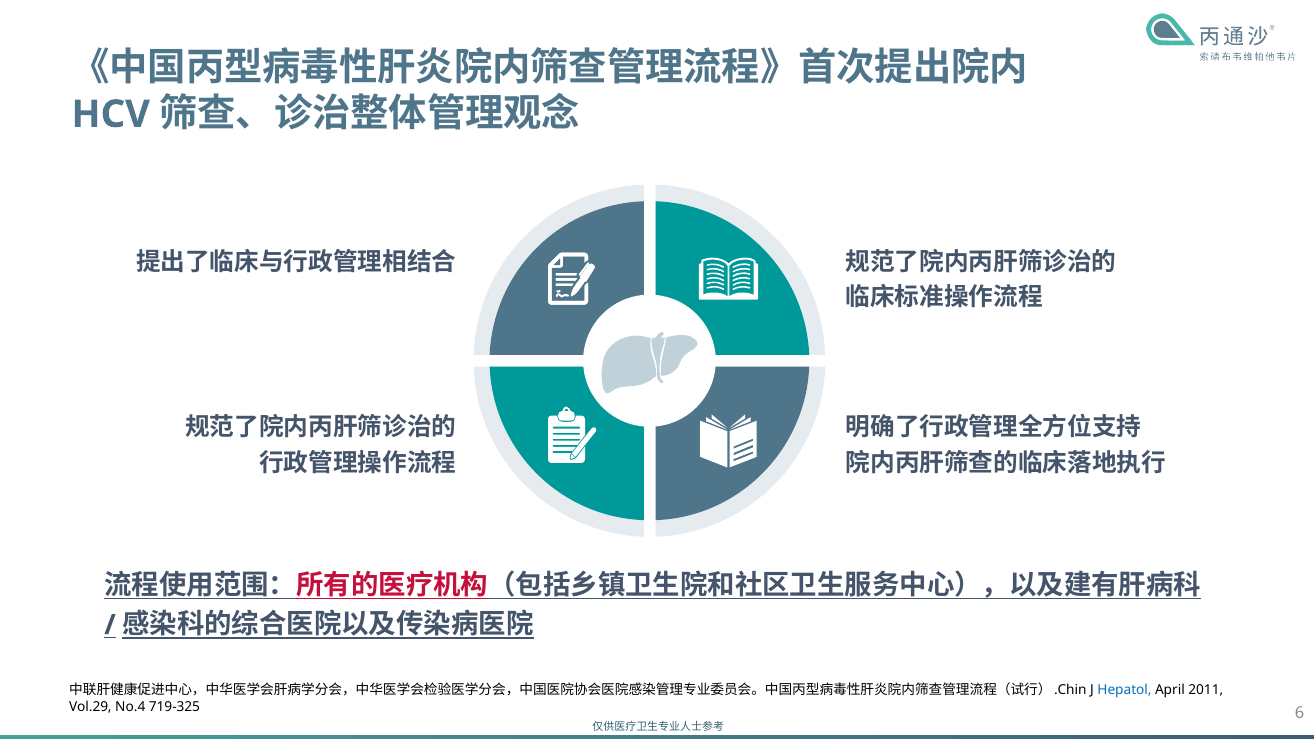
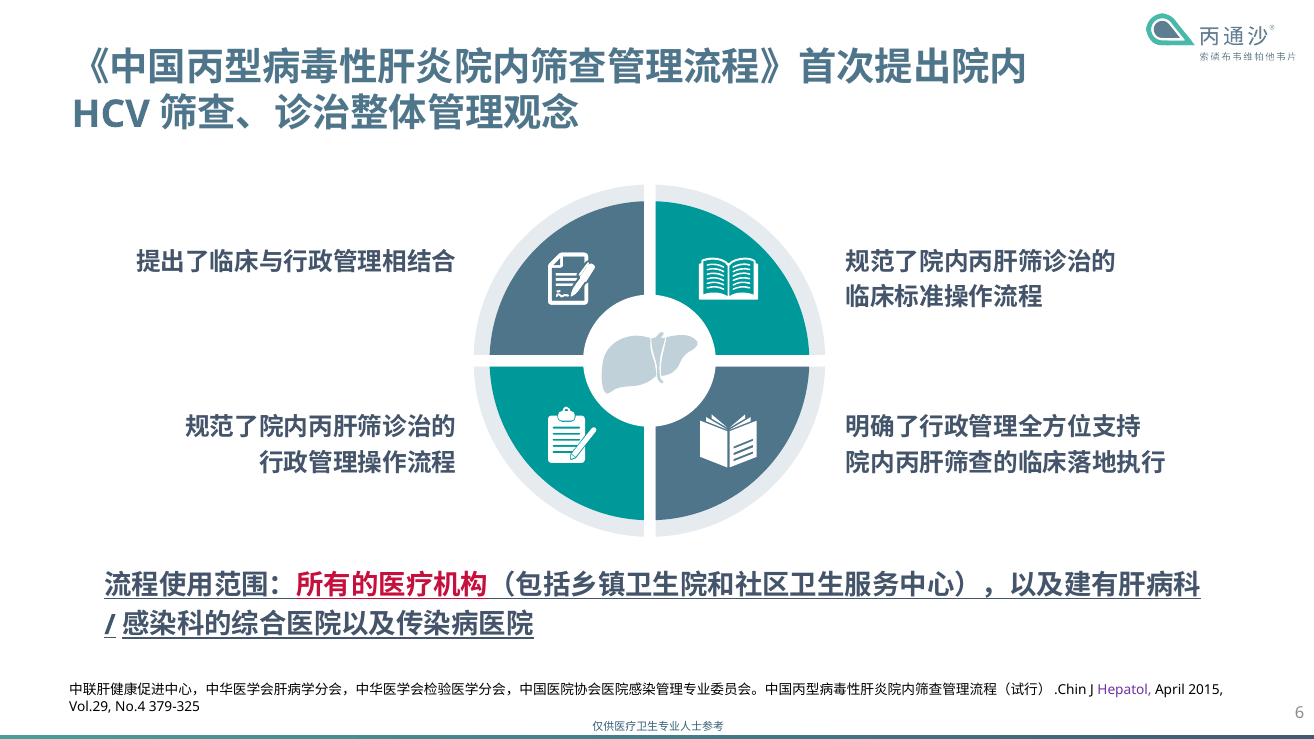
Hepatol colour: blue -> purple (1125, 690)
2011: 2011 -> 2015 (1206, 690)
719-325: 719-325 -> 379-325 (174, 707)
